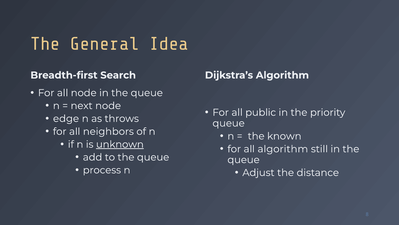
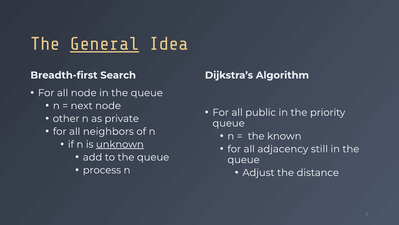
General underline: none -> present (105, 44)
edge: edge -> other (66, 118)
throws: throws -> private (122, 118)
all algorithm: algorithm -> adjacency (283, 149)
